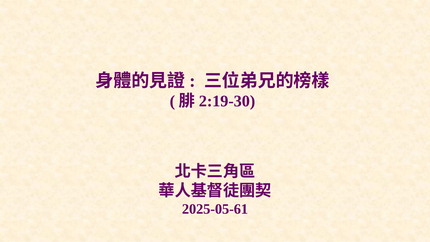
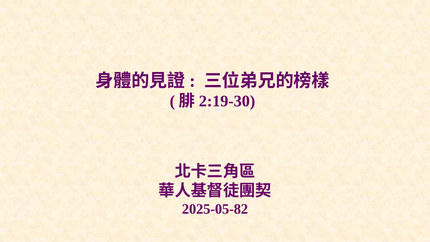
2025-05-61: 2025-05-61 -> 2025-05-82 (215, 209)
